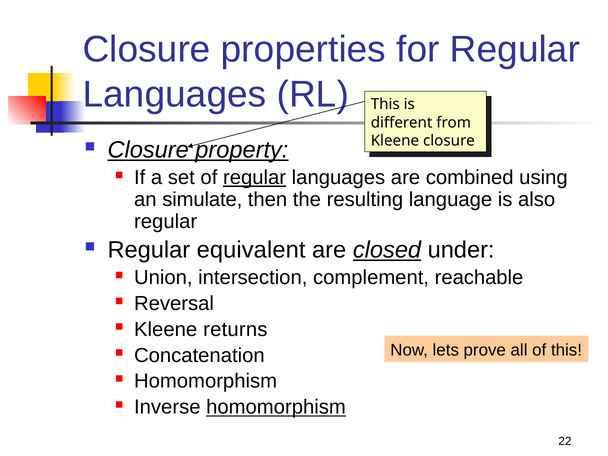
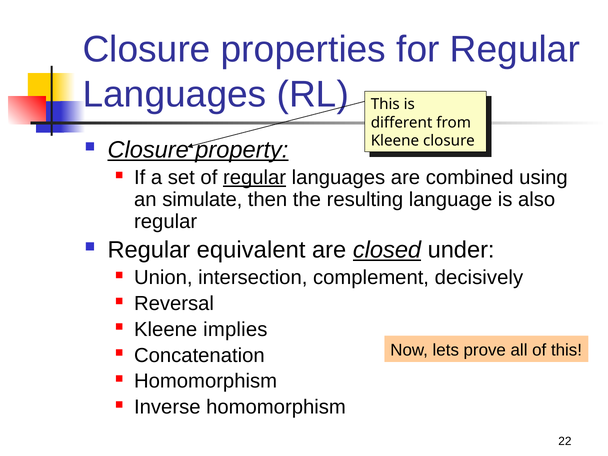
reachable: reachable -> decisively (479, 278)
returns: returns -> implies (235, 329)
homomorphism underline: present -> none (276, 407)
